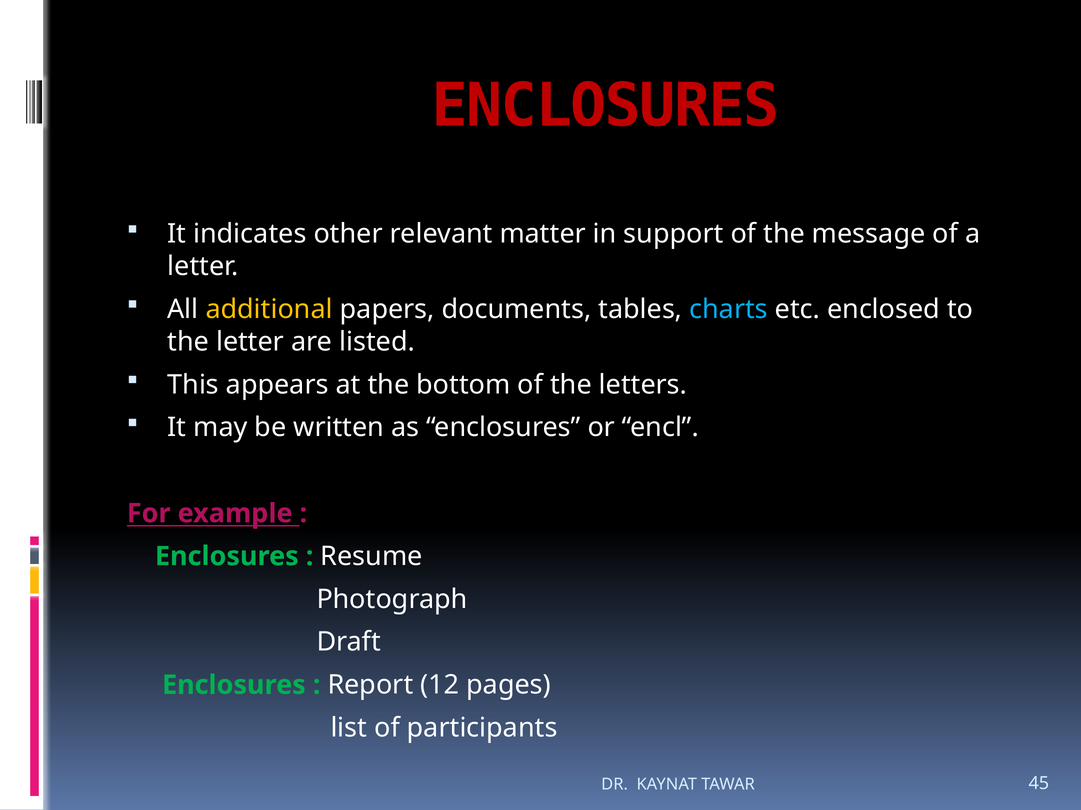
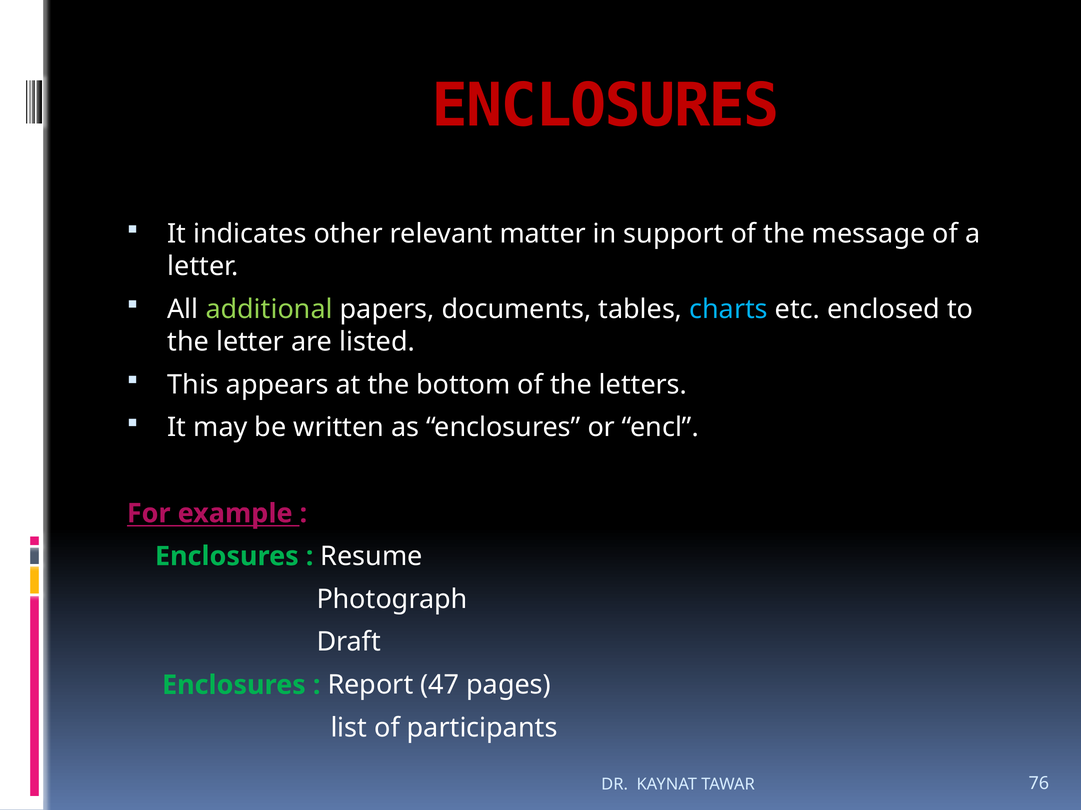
additional colour: yellow -> light green (269, 310)
12: 12 -> 47 (440, 686)
45: 45 -> 76 (1039, 784)
